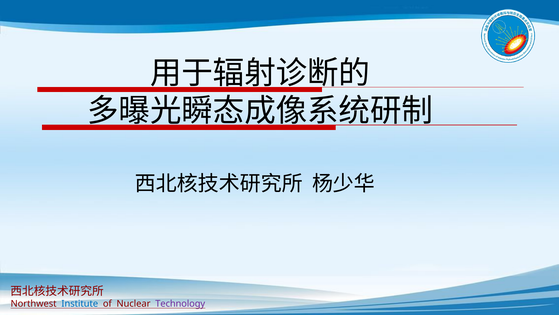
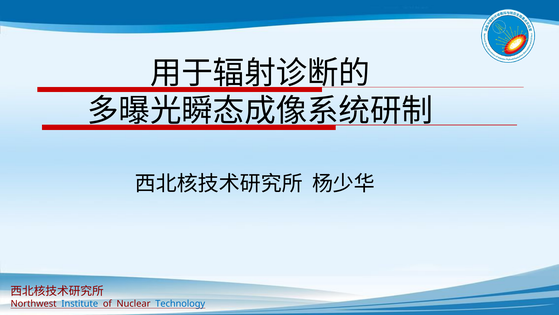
Technology colour: purple -> blue (180, 303)
